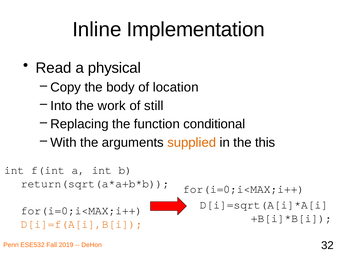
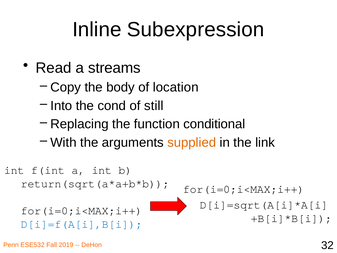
Implementation: Implementation -> Subexpression (196, 30)
physical: physical -> streams (114, 68)
work: work -> cond (112, 106)
this: this -> link (265, 142)
D[i]=f(A[i],B[i colour: orange -> blue (82, 224)
